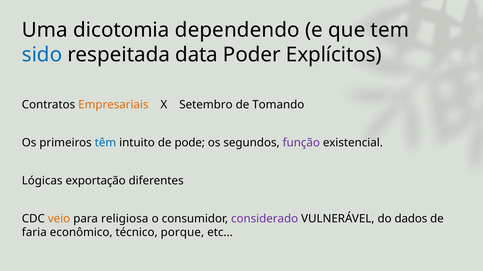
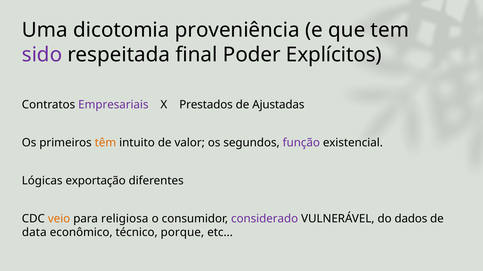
dependendo: dependendo -> proveniência (237, 30)
sido colour: blue -> purple (42, 55)
data: data -> final (196, 55)
Empresariais colour: orange -> purple (113, 105)
Setembro: Setembro -> Prestados (206, 105)
Tomando: Tomando -> Ajustadas (278, 105)
têm colour: blue -> orange (105, 143)
pode: pode -> valor (190, 143)
faria: faria -> data (34, 233)
